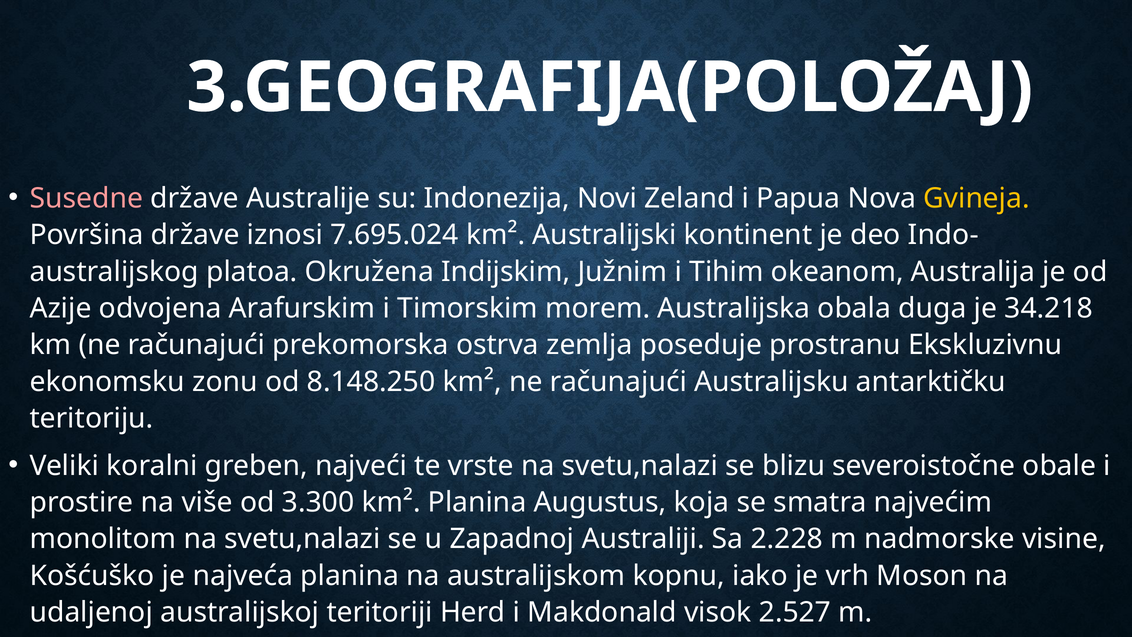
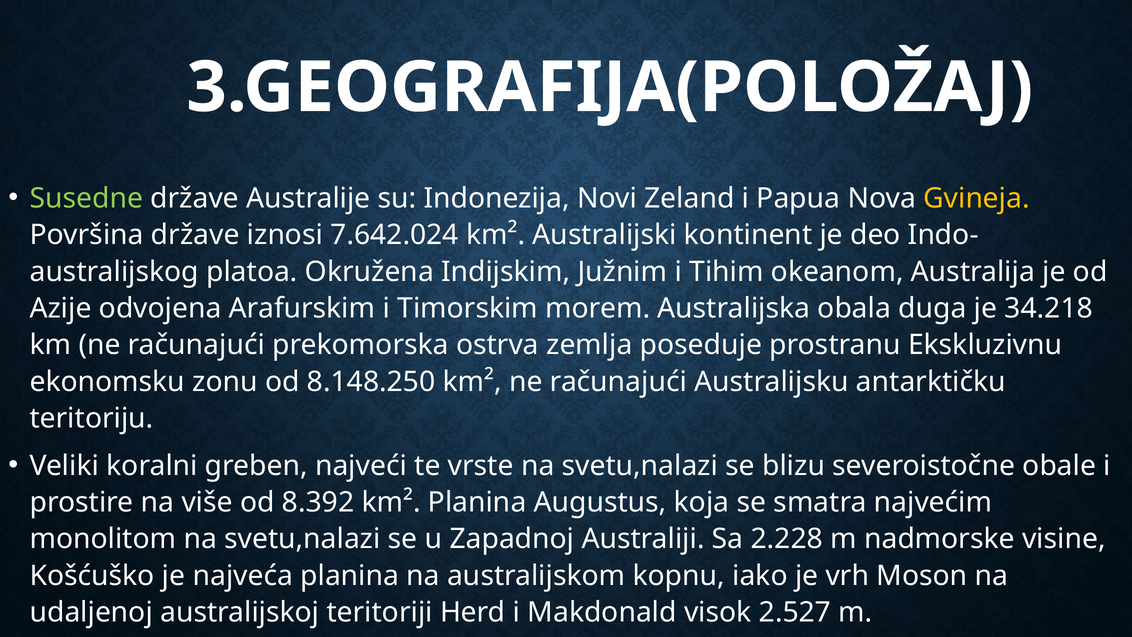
Susedne colour: pink -> light green (86, 198)
7.695.024: 7.695.024 -> 7.642.024 (395, 235)
3.300: 3.300 -> 8.392 (318, 502)
